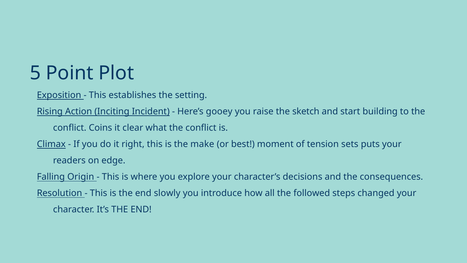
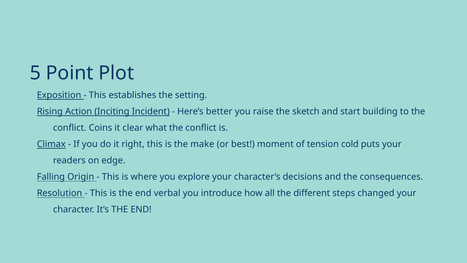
gooey: gooey -> better (219, 111)
sets: sets -> cold (350, 144)
slowly: slowly -> verbal (167, 193)
followed: followed -> different (312, 193)
